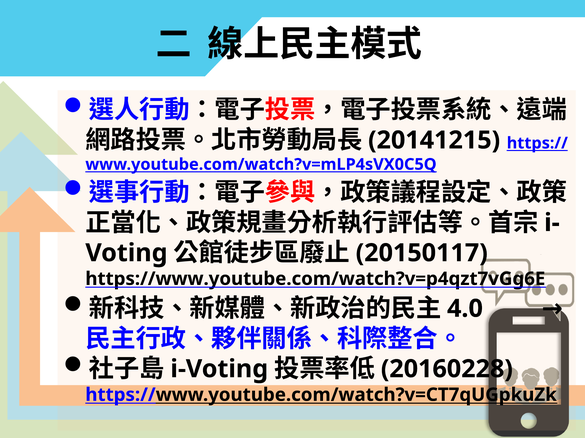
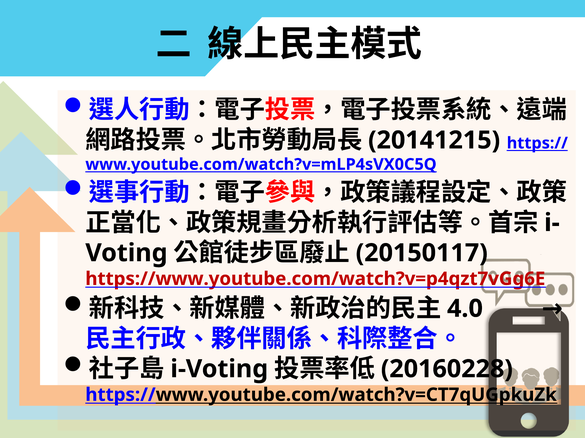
https://www.youtube.com/watch?v=p4qzt7vGg6E colour: black -> red (315, 279)
